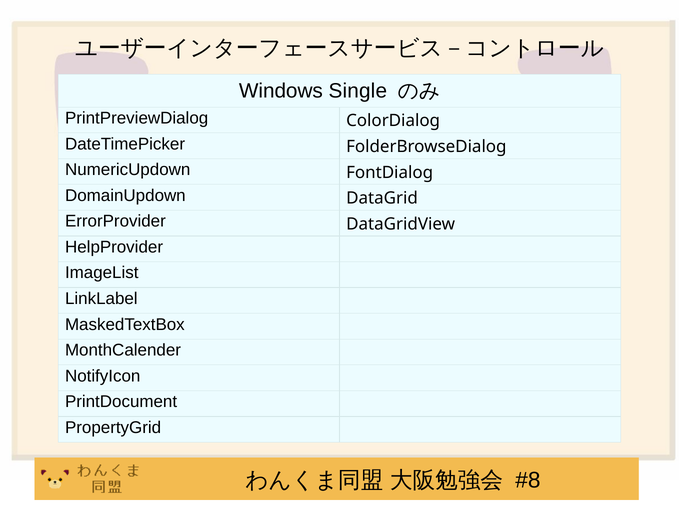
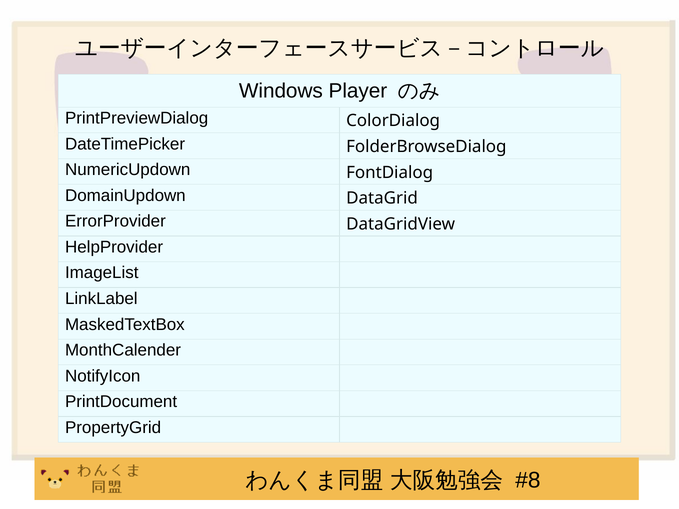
Single: Single -> Player (358, 91)
